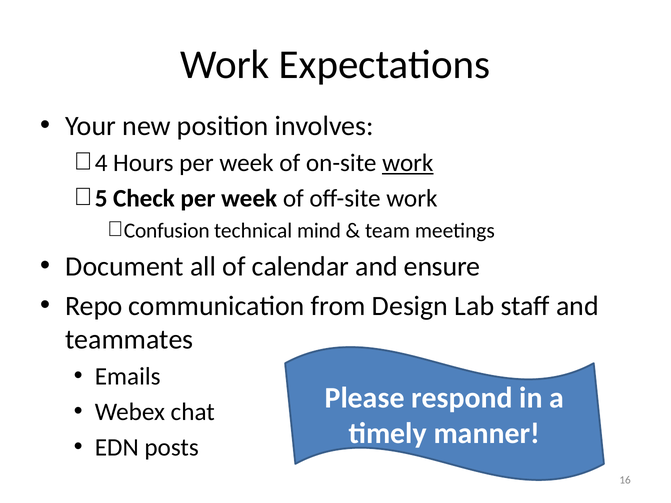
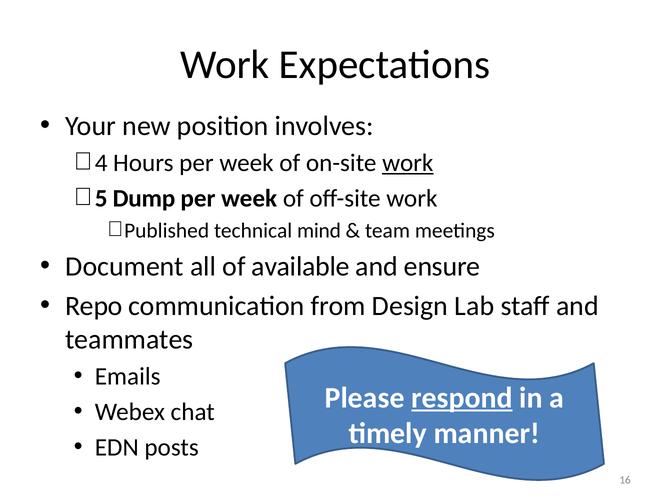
Check: Check -> Dump (144, 198)
Confusion: Confusion -> Published (167, 231)
calendar: calendar -> available (301, 267)
respond underline: none -> present (462, 398)
